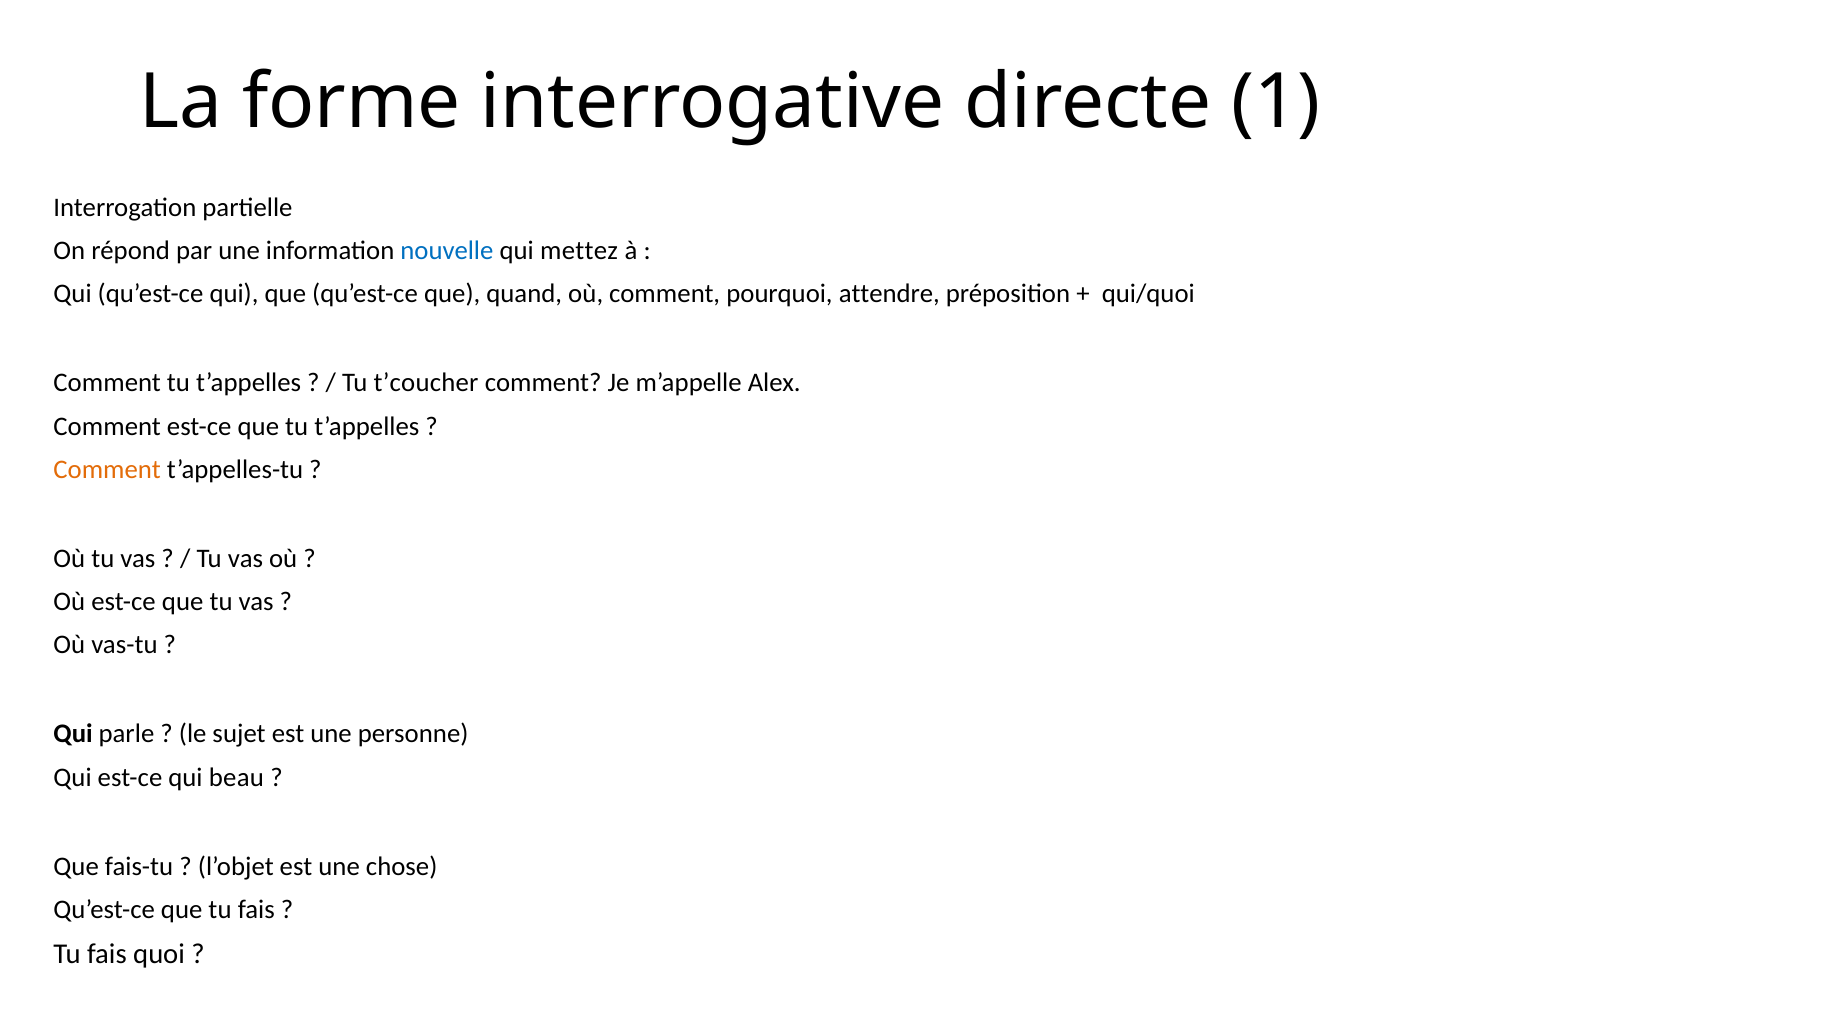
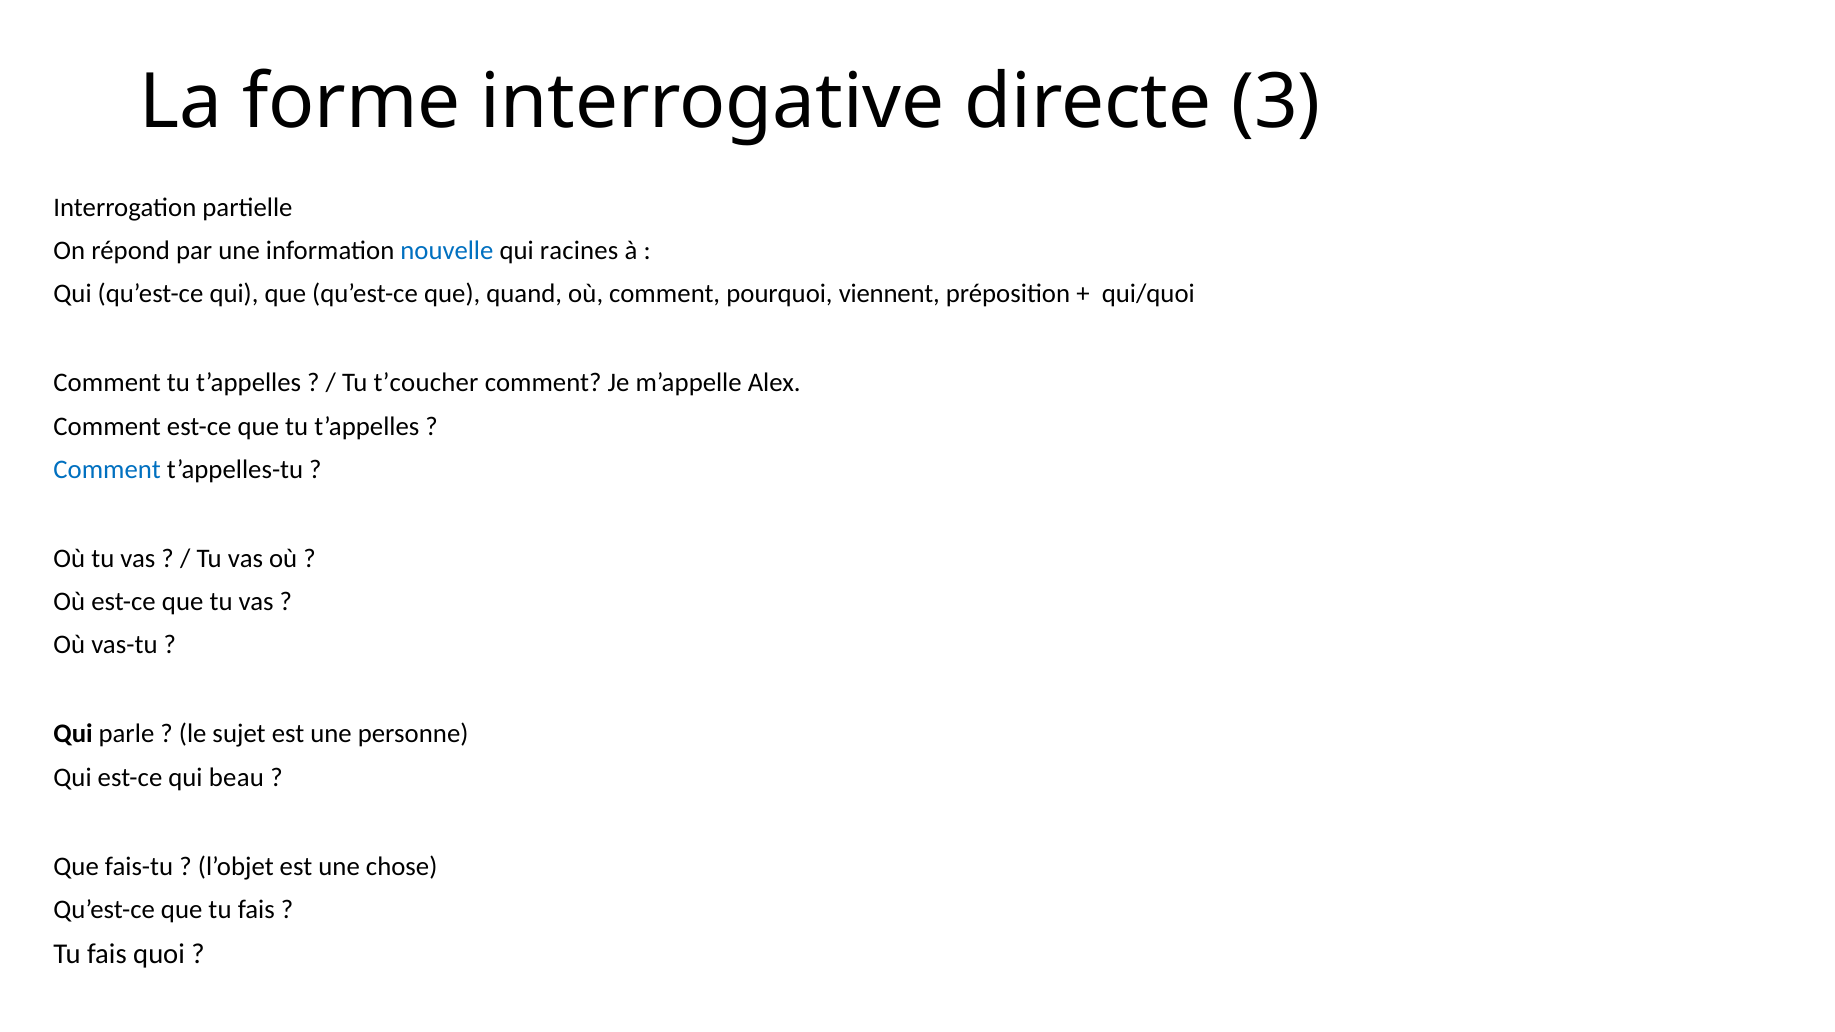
1: 1 -> 3 (1276, 103)
mettez: mettez -> racines (579, 251)
attendre: attendre -> viennent (889, 294)
Comment colour: orange -> blue (107, 469)
